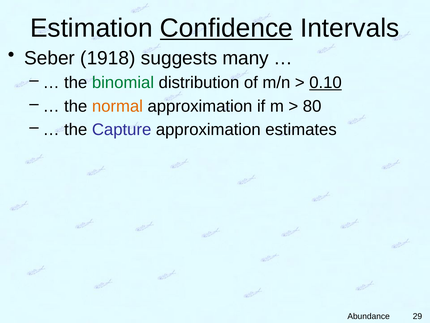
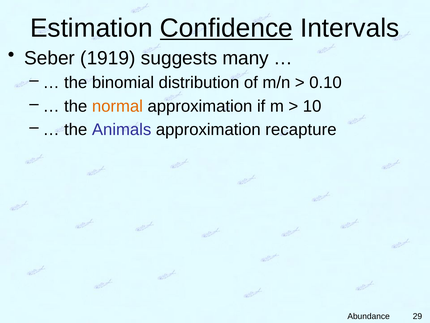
1918: 1918 -> 1919 (108, 58)
binomial colour: green -> black (123, 83)
0.10 underline: present -> none (326, 83)
80: 80 -> 10 (312, 106)
Capture: Capture -> Animals (122, 130)
estimates: estimates -> recapture (301, 130)
